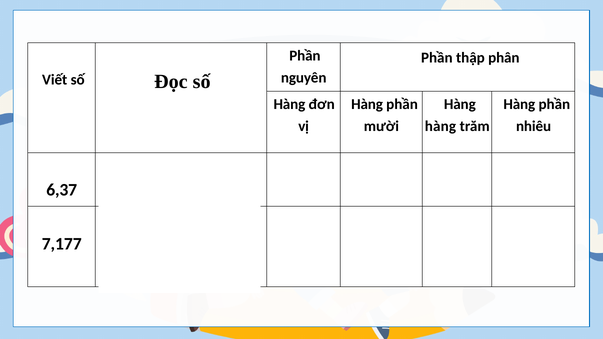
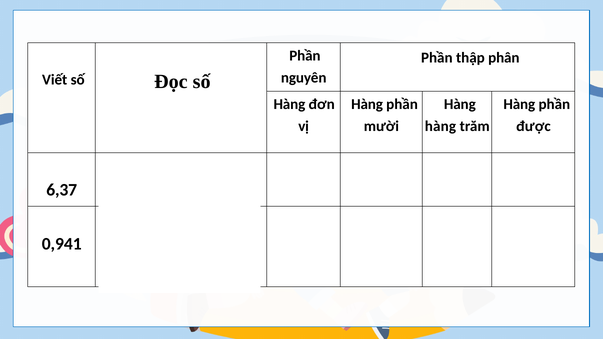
nhiêu: nhiêu -> được (533, 127)
7,177: 7,177 -> 0,941 (62, 244)
